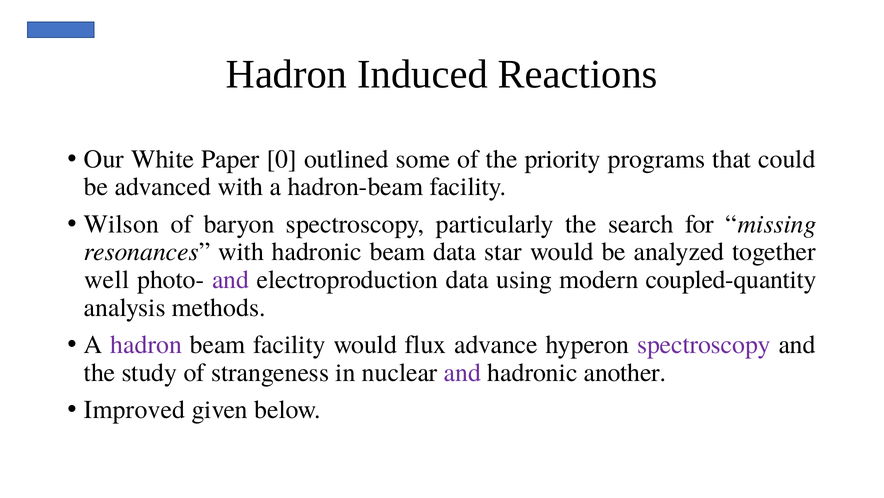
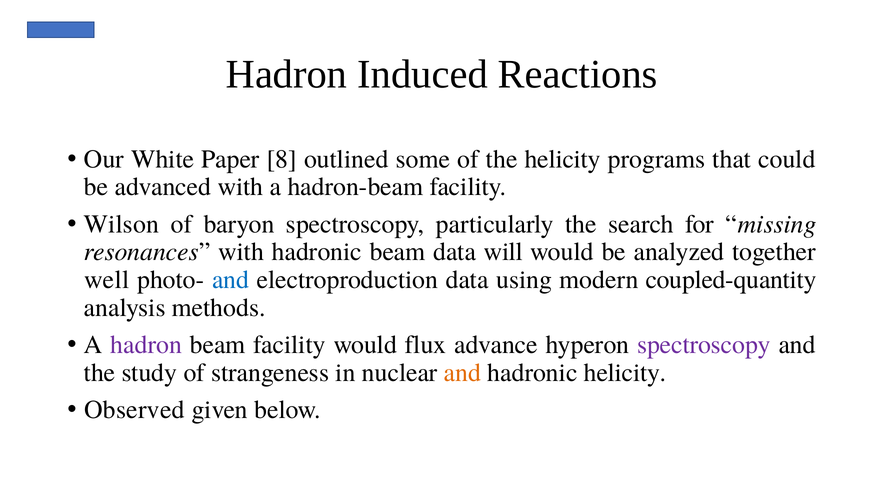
0: 0 -> 8 (282, 159)
the priority: priority -> helicity (563, 159)
star: star -> will (503, 252)
and colour: purple -> blue (231, 279)
and colour: purple -> orange (462, 372)
hadronic another: another -> helicity (625, 372)
Improved: Improved -> Observed (134, 409)
